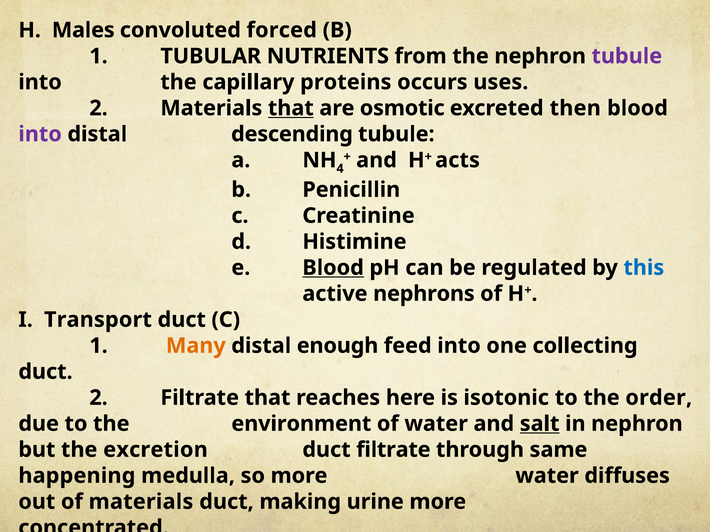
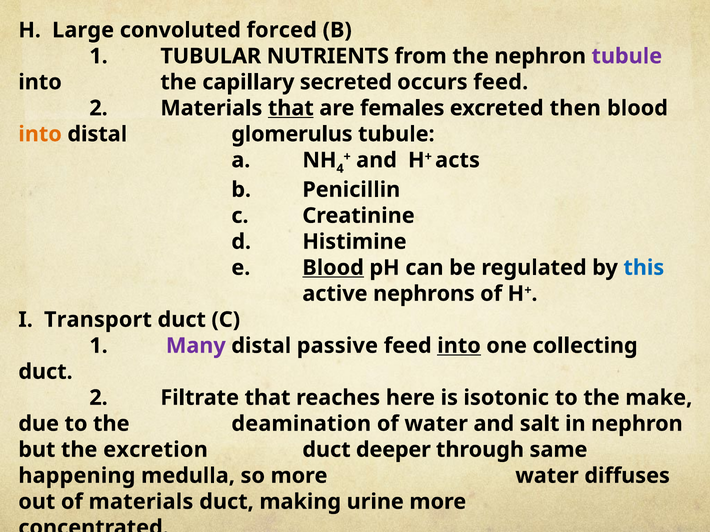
Males: Males -> Large (83, 30)
proteins: proteins -> secreted (346, 82)
occurs uses: uses -> feed (501, 82)
osmotic: osmotic -> females (402, 108)
into colour: purple -> orange (40, 134)
descending: descending -> glomerulus (292, 134)
Many colour: orange -> purple (196, 346)
enough: enough -> passive (337, 346)
into underline: none -> present (459, 346)
order: order -> make (659, 398)
environment: environment -> deamination (301, 424)
salt underline: present -> none (540, 424)
duct filtrate: filtrate -> deeper (393, 450)
